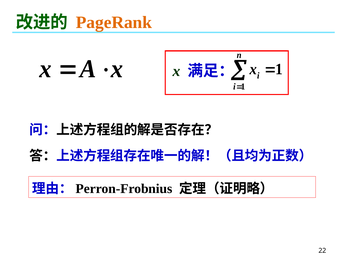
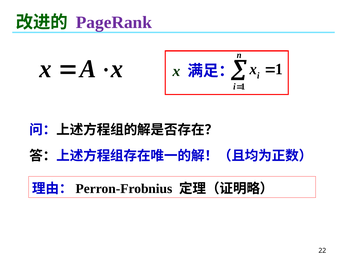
PageRank colour: orange -> purple (114, 22)
